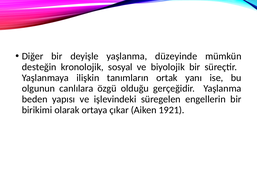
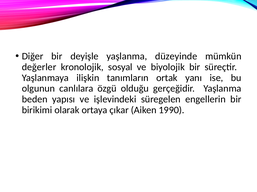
desteğin: desteğin -> değerler (39, 67)
1921: 1921 -> 1990 (172, 110)
